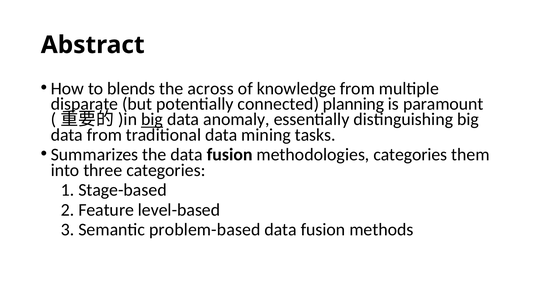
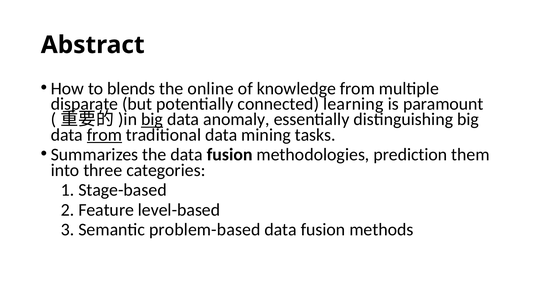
across: across -> online (211, 89)
planning: planning -> learning (353, 104)
from underline: none -> present (104, 135)
methodologies categories: categories -> prediction (410, 155)
